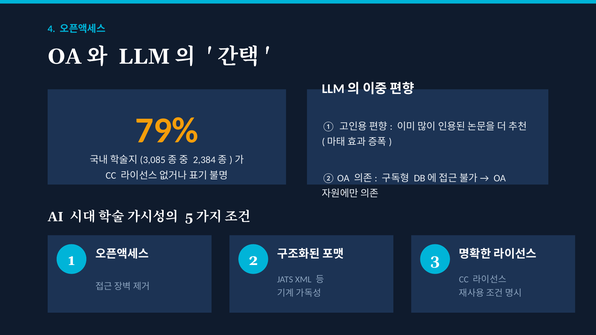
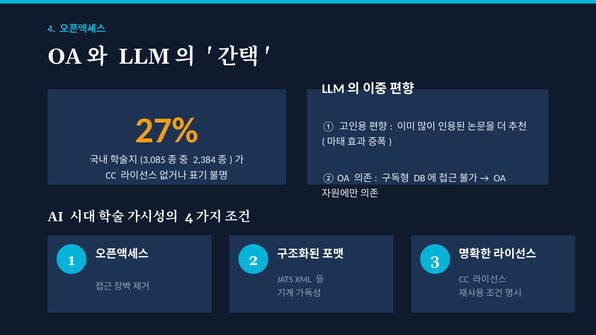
79%: 79% -> 27% (167, 131)
5: 5 -> 4 (189, 217)
